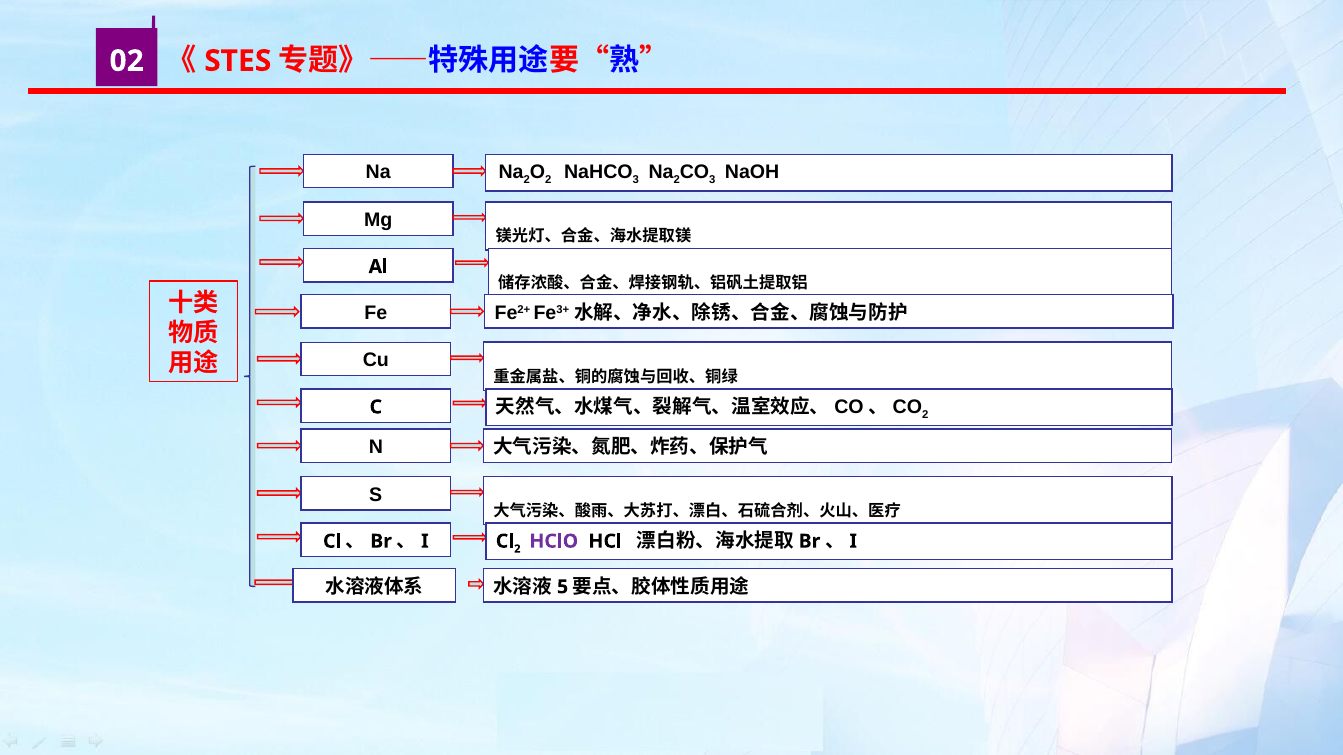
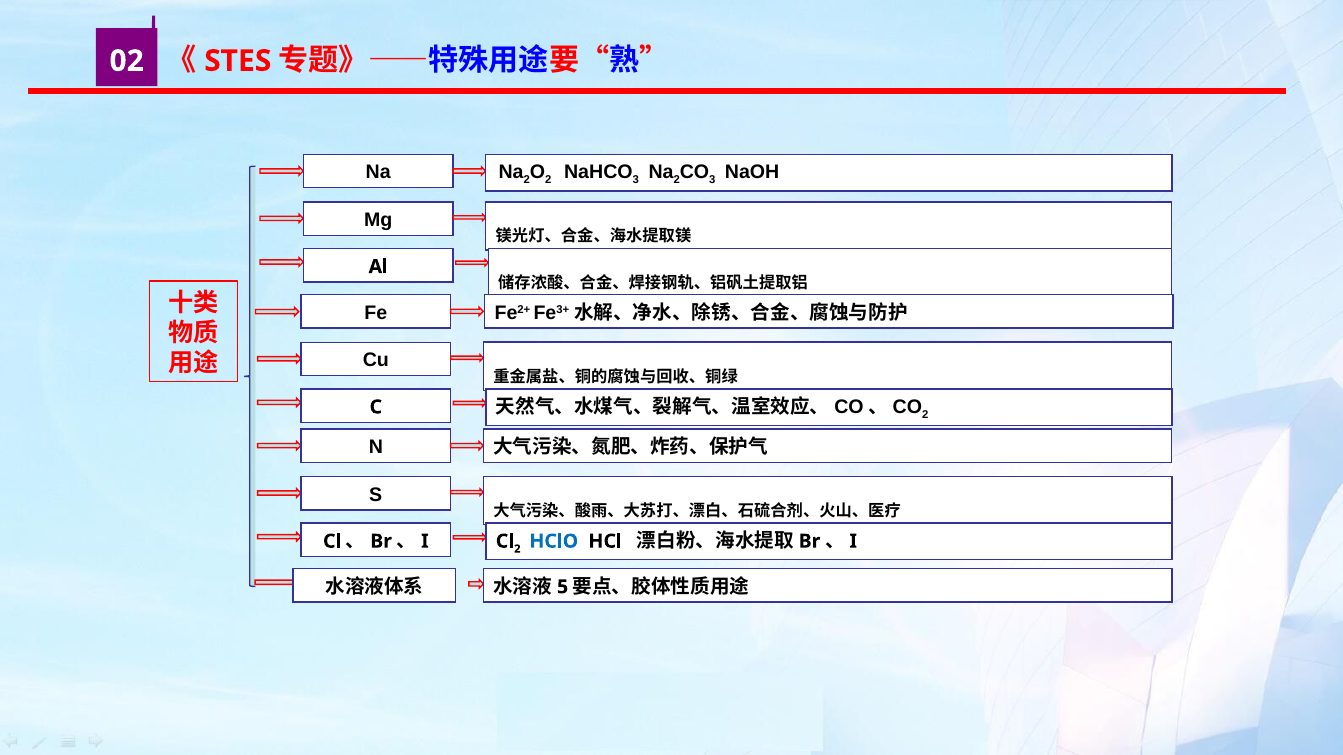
HClO colour: purple -> blue (554, 542)
